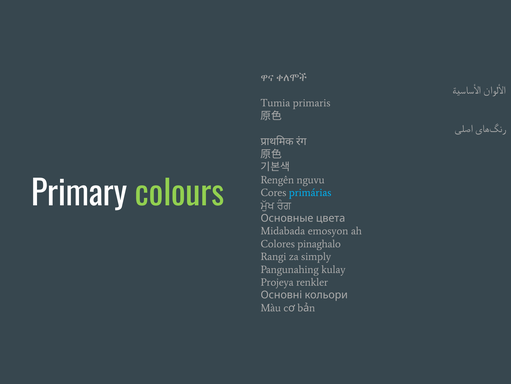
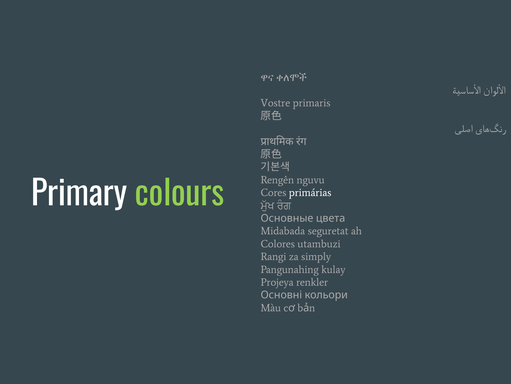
Tumia: Tumia -> Vostre (275, 103)
primárias colour: light blue -> white (310, 192)
emosyon: emosyon -> seguretat (328, 231)
pinaghalo: pinaghalo -> utambuzi (319, 243)
